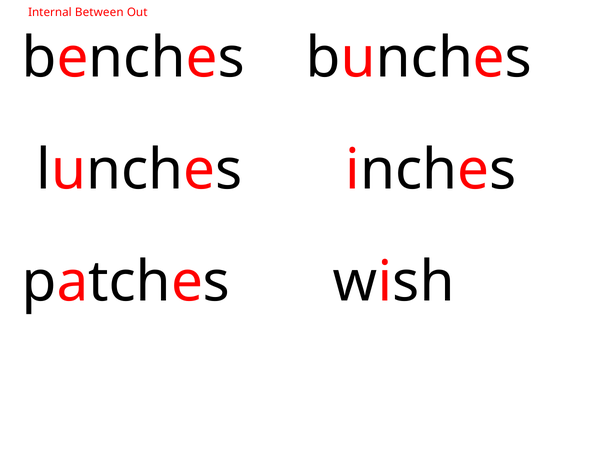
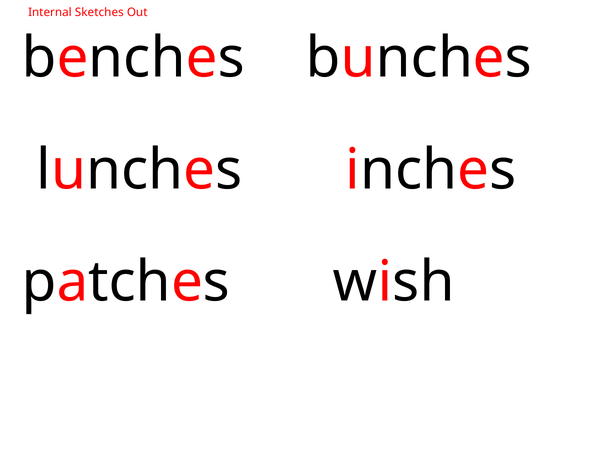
Between: Between -> Sketches (99, 13)
